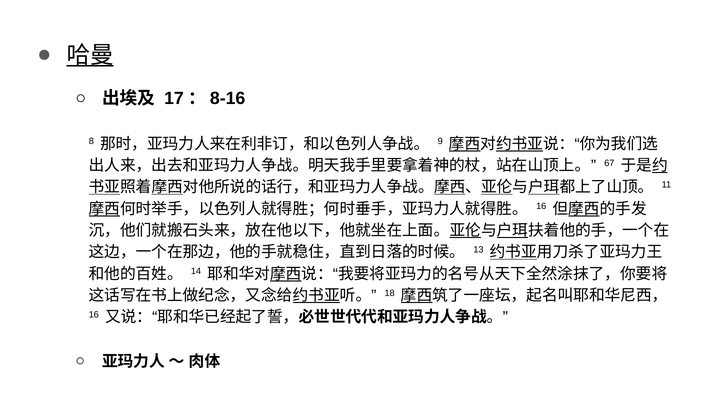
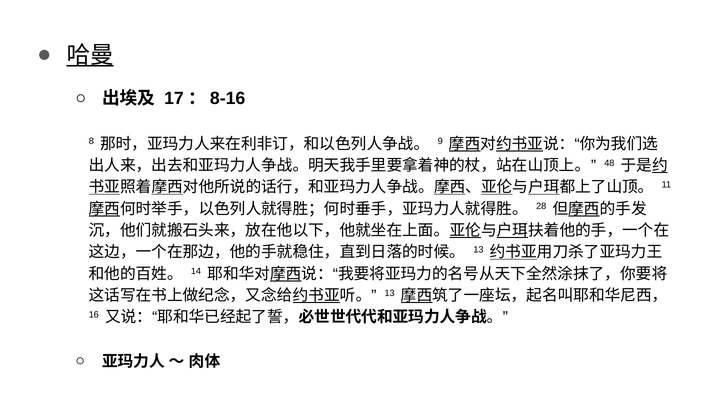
67: 67 -> 48 (609, 163)
16: 16 -> 28 (541, 207)
18: 18 -> 13 (390, 293)
